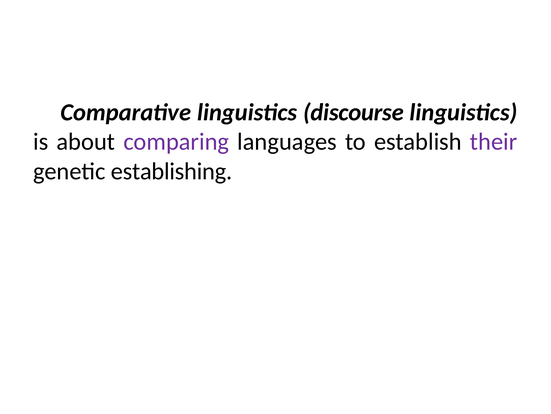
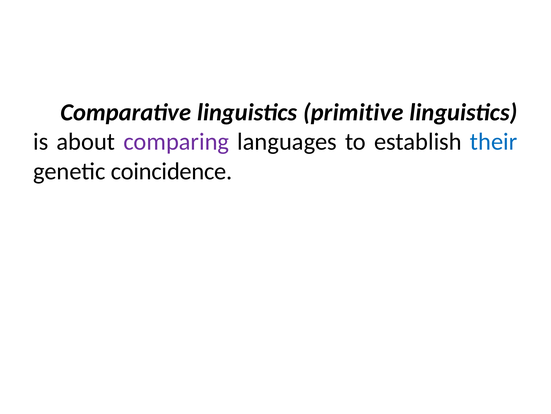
discourse: discourse -> primitive (353, 112)
their colour: purple -> blue (494, 142)
establishing: establishing -> coincidence (172, 171)
